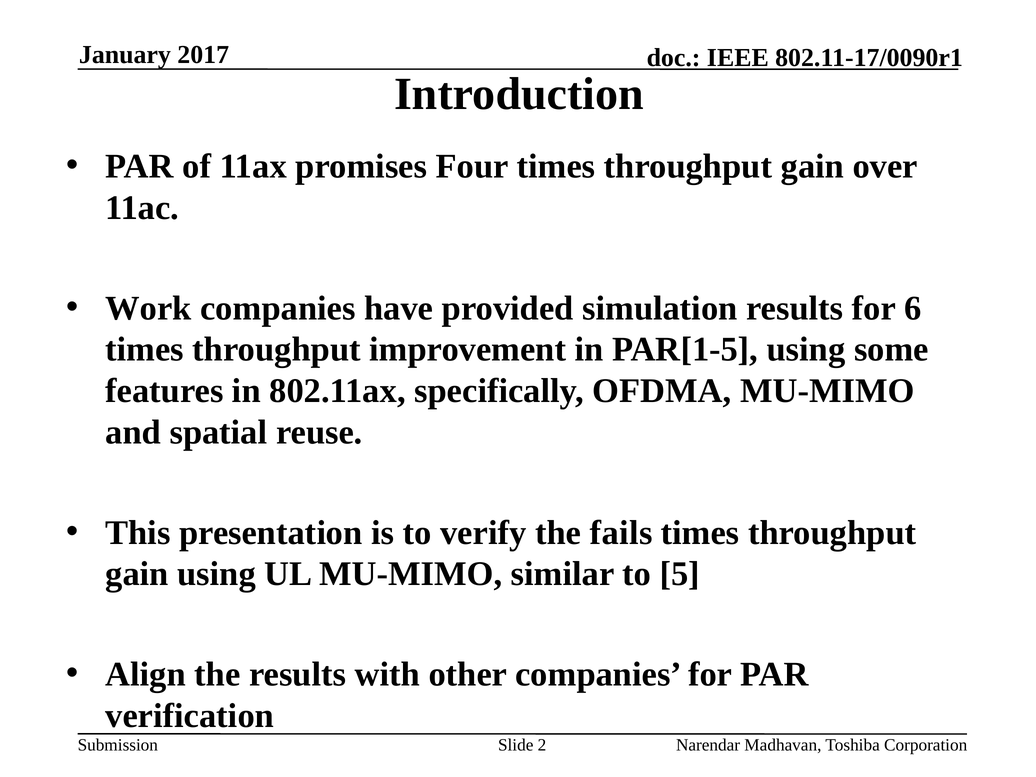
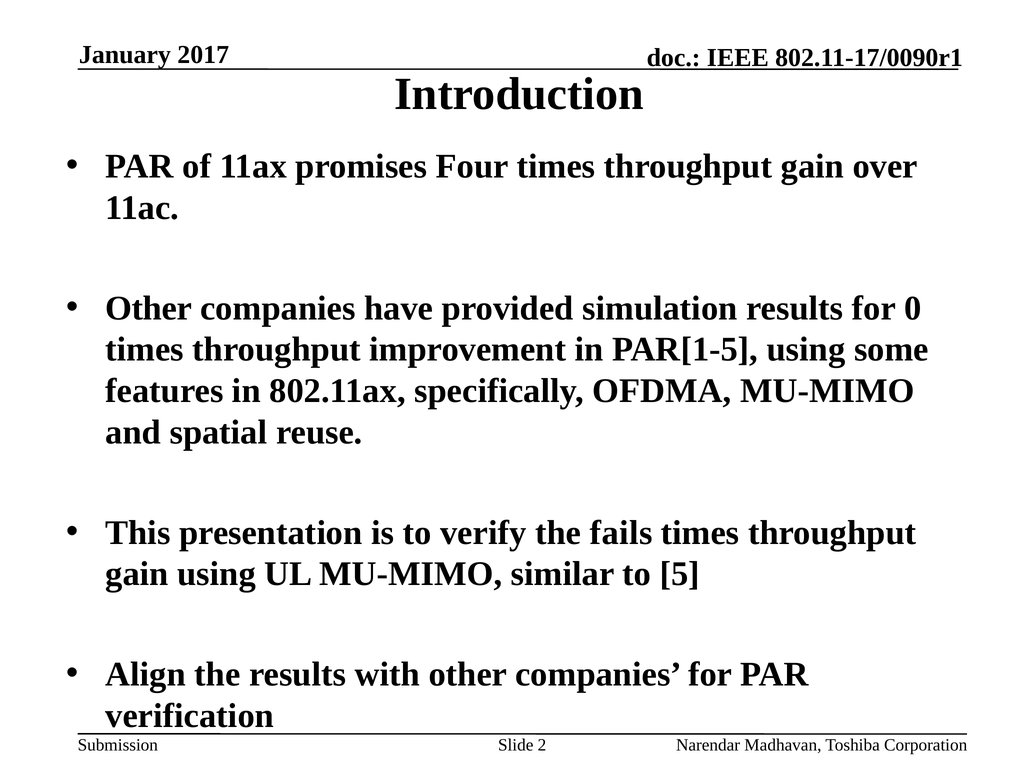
Work: Work -> Other (149, 308)
6: 6 -> 0 (913, 308)
